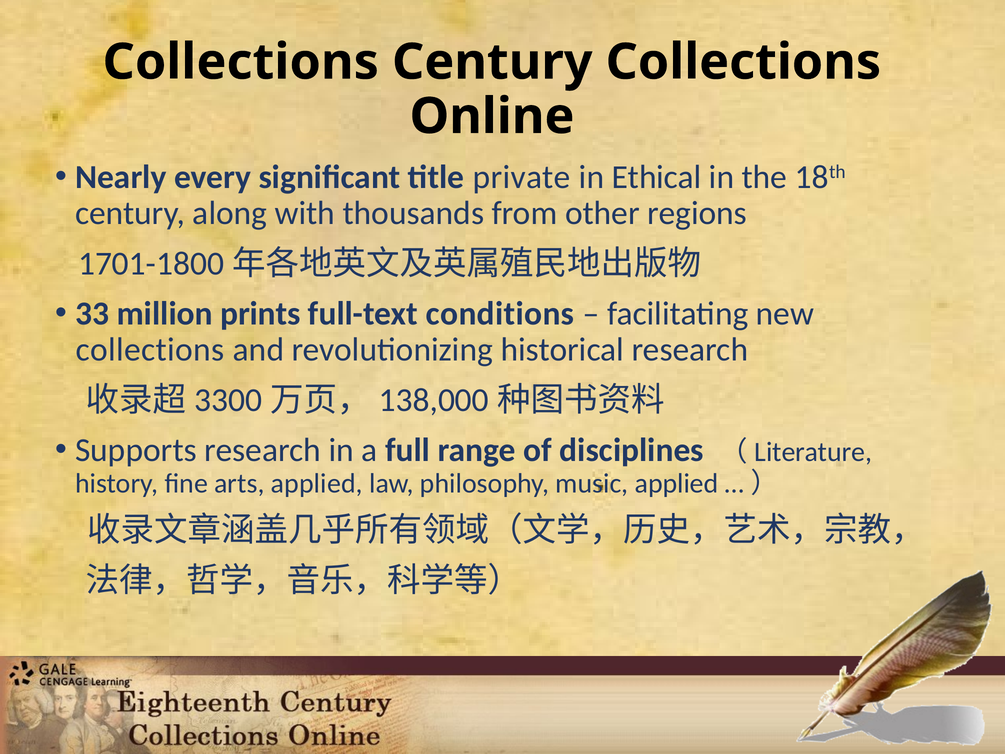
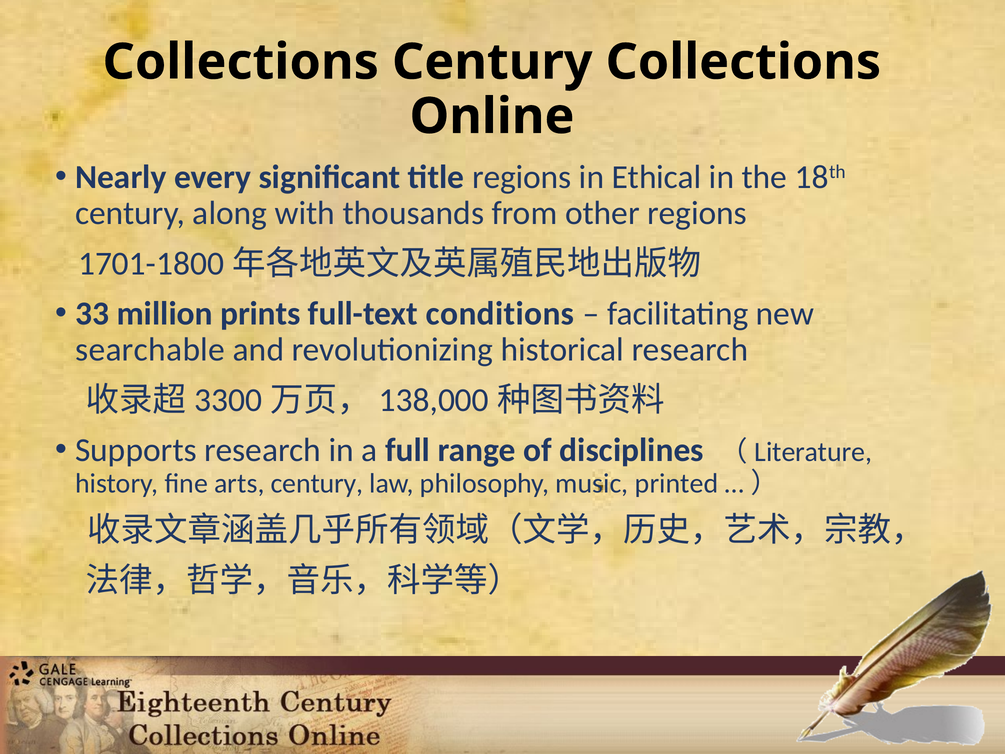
title private: private -> regions (522, 177)
collections: collections -> searchable (150, 350)
arts applied: applied -> century (317, 483)
music applied: applied -> printed (677, 483)
